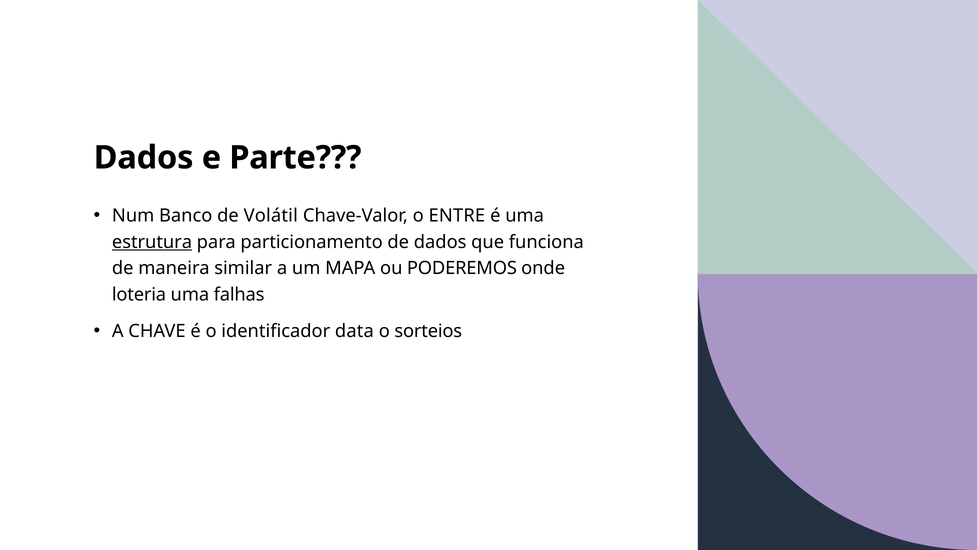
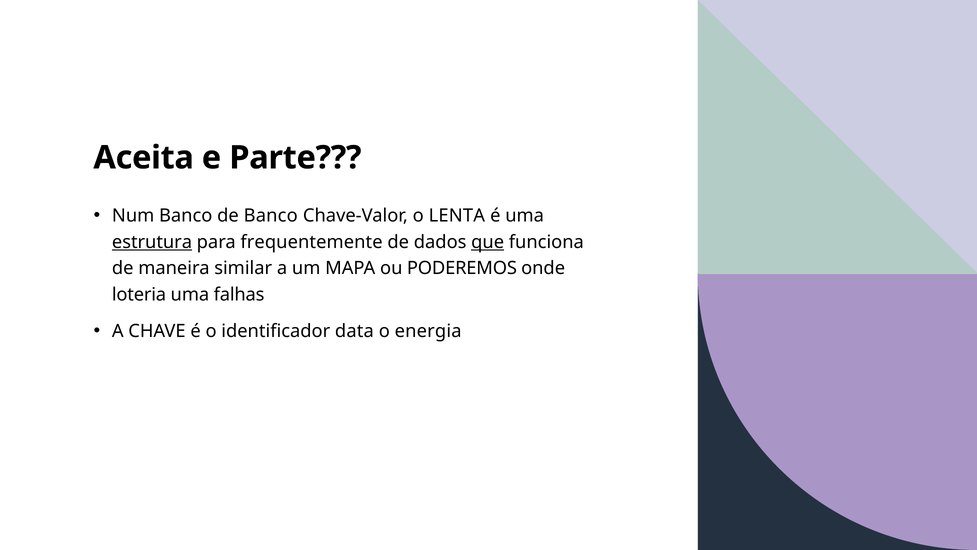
Dados: Dados -> Aceita (144, 158)
de Volátil: Volátil -> Banco (271, 215)
ENTRE: ENTRE -> LENTA (457, 215)
particionamento: particionamento -> frequentemente (312, 242)
que underline: none -> present (488, 242)
sorteios: sorteios -> energia (428, 331)
